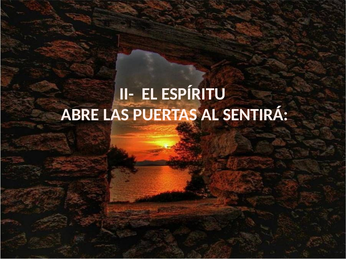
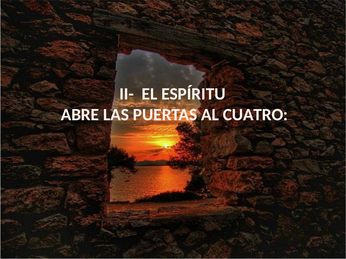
SENTIRÁ: SENTIRÁ -> CUATRO (255, 115)
